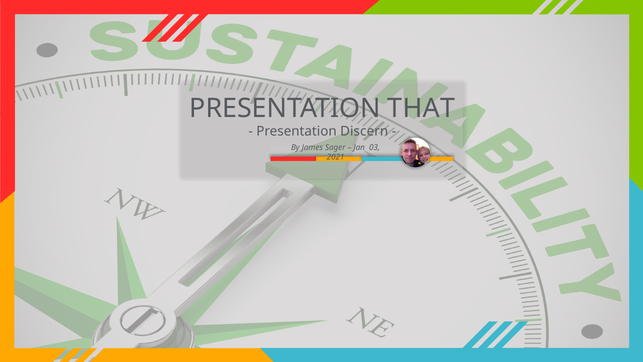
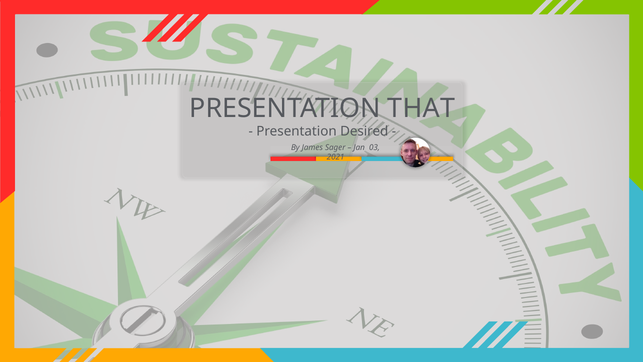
Discern: Discern -> Desired (364, 131)
